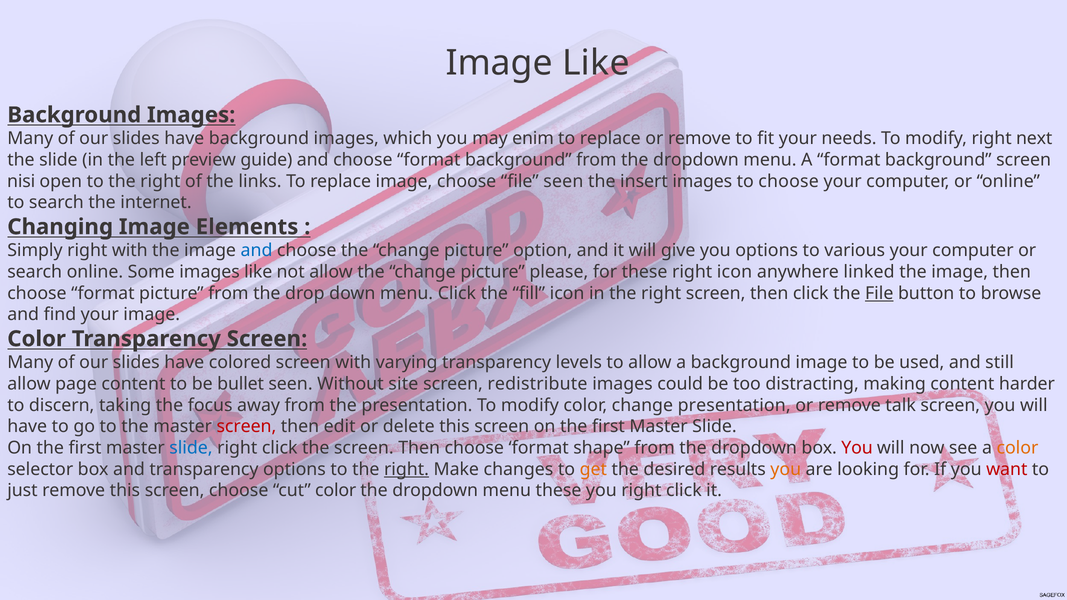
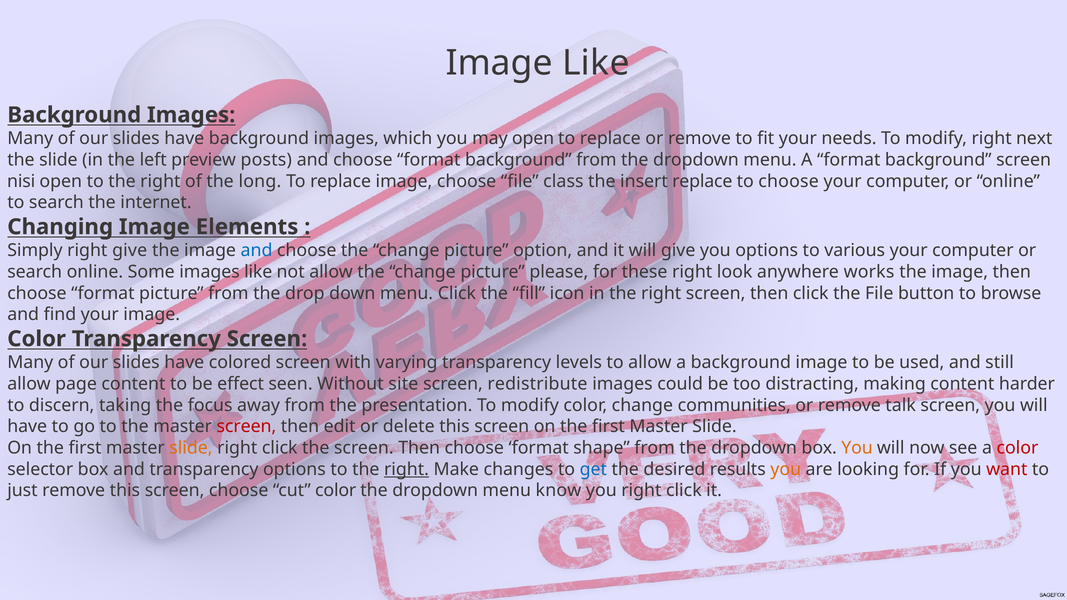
may enim: enim -> open (533, 139)
guide: guide -> posts (266, 160)
links: links -> long (260, 181)
file seen: seen -> class (563, 181)
insert images: images -> replace (702, 181)
right with: with -> give (130, 251)
right icon: icon -> look (735, 272)
linked: linked -> works (869, 272)
File underline: present -> none (879, 293)
bullet: bullet -> effect (241, 384)
change presentation: presentation -> communities (734, 405)
slide colour: blue -> orange (191, 448)
You colour: red -> orange (857, 448)
color colour: orange -> red (1017, 448)
get colour: orange -> blue (593, 469)
menu these: these -> know (558, 491)
